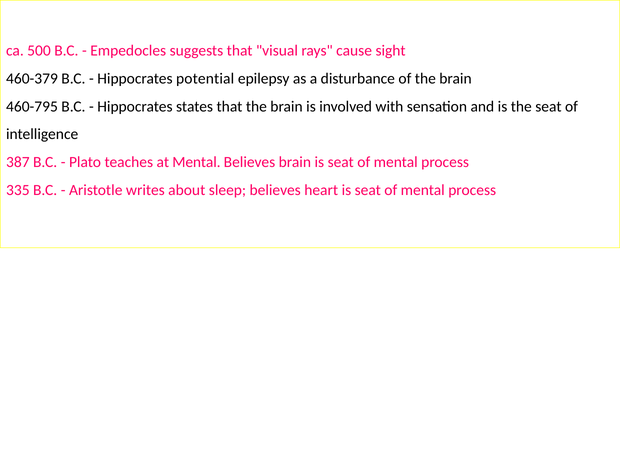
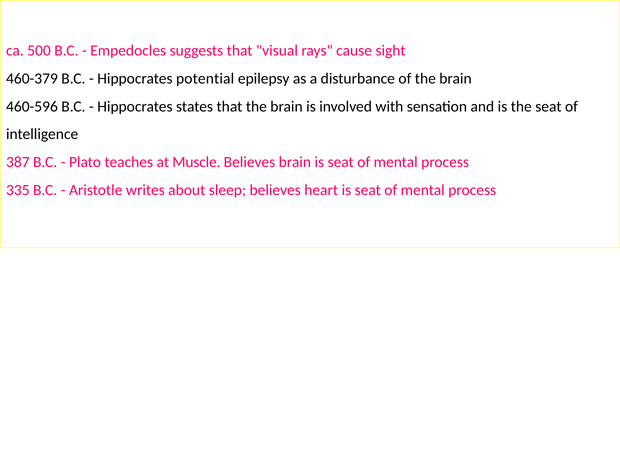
460-795: 460-795 -> 460-596 (32, 106)
at Mental: Mental -> Muscle (196, 162)
